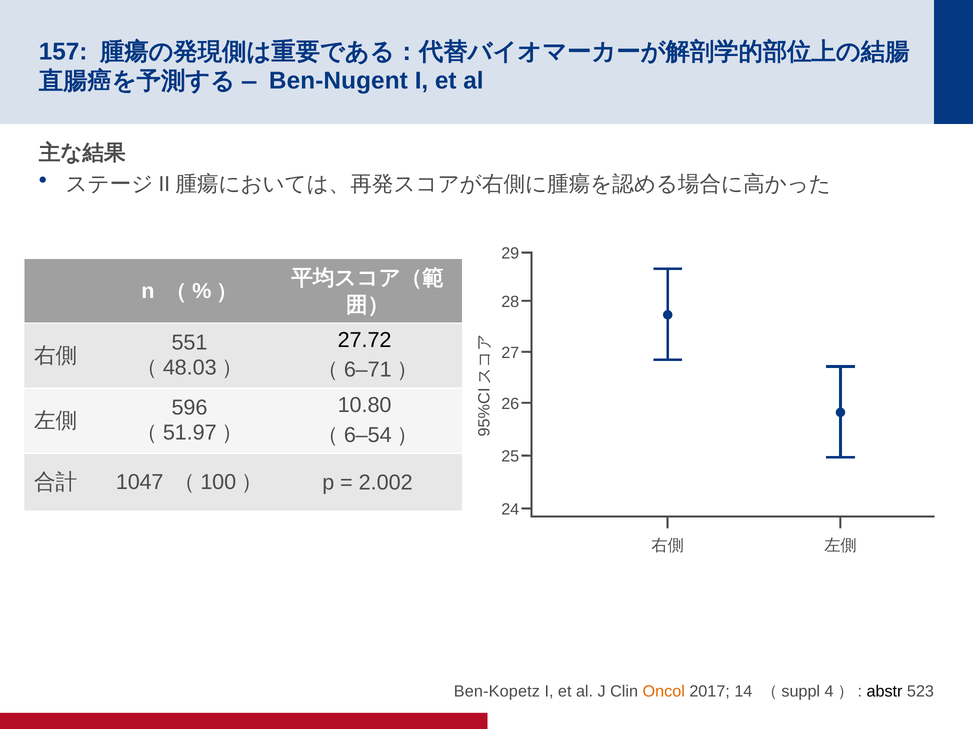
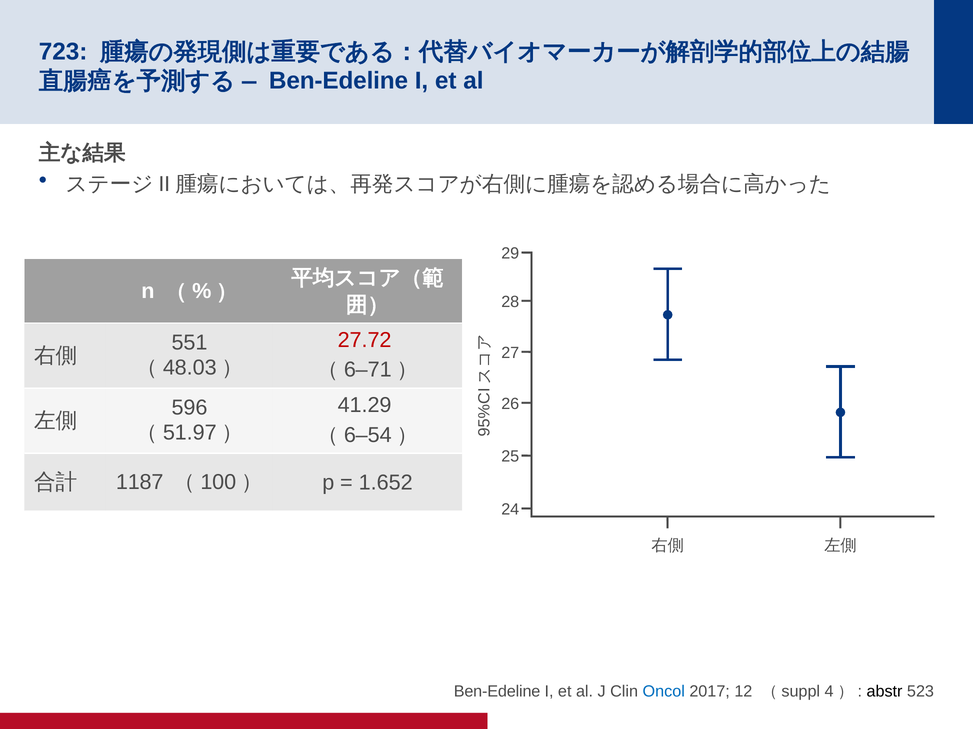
157: 157 -> 723 (63, 52)
Ben-Nugent: Ben-Nugent -> Ben-Edeline (339, 81)
27.72 colour: black -> red (365, 341)
10.80: 10.80 -> 41.29 (365, 406)
1047: 1047 -> 1187 (140, 483)
2.002: 2.002 -> 1.652 (386, 483)
Ben-Kopetz: Ben-Kopetz -> Ben-Edeline (497, 692)
Oncol colour: orange -> blue (664, 692)
14: 14 -> 12 (743, 692)
